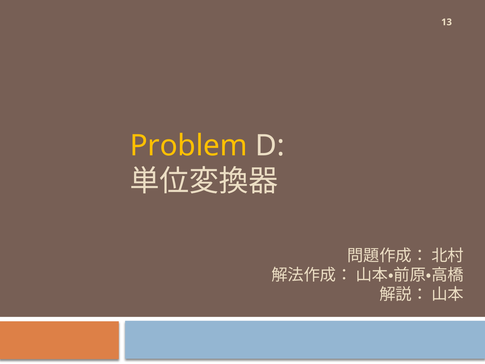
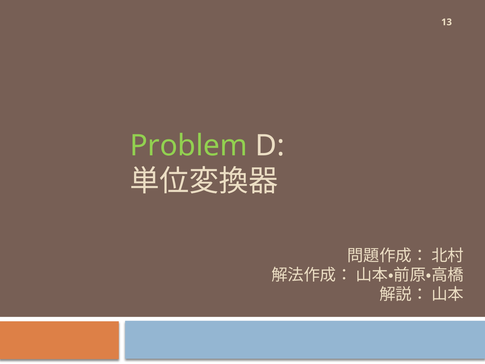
Problem colour: yellow -> light green (189, 146)
